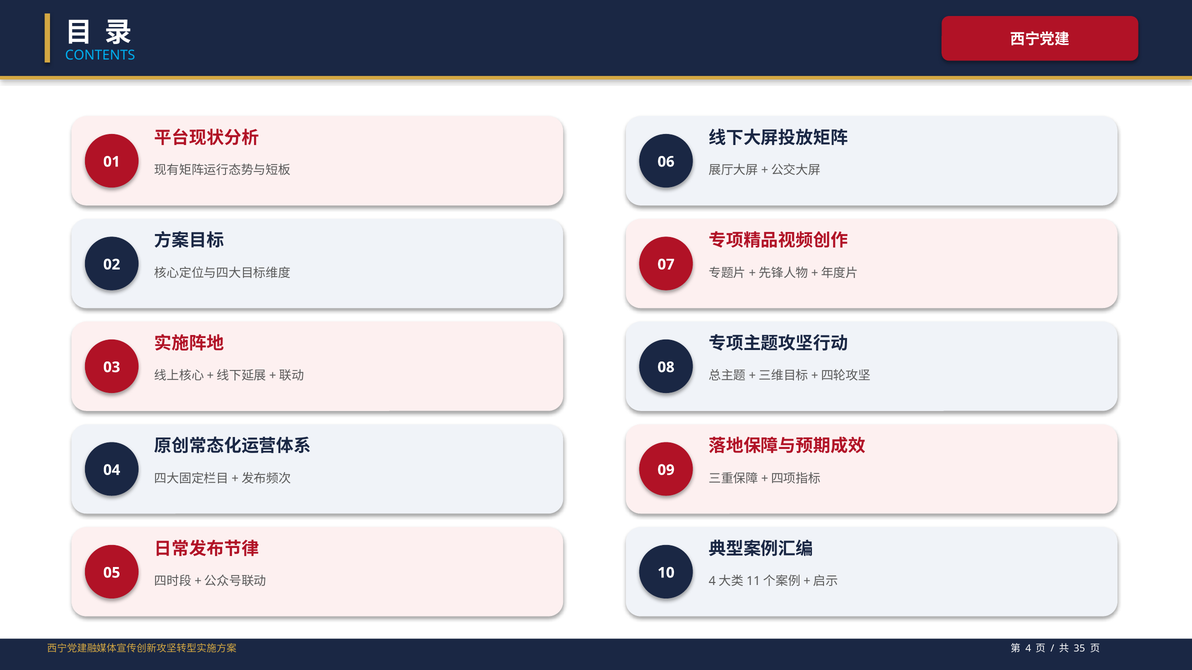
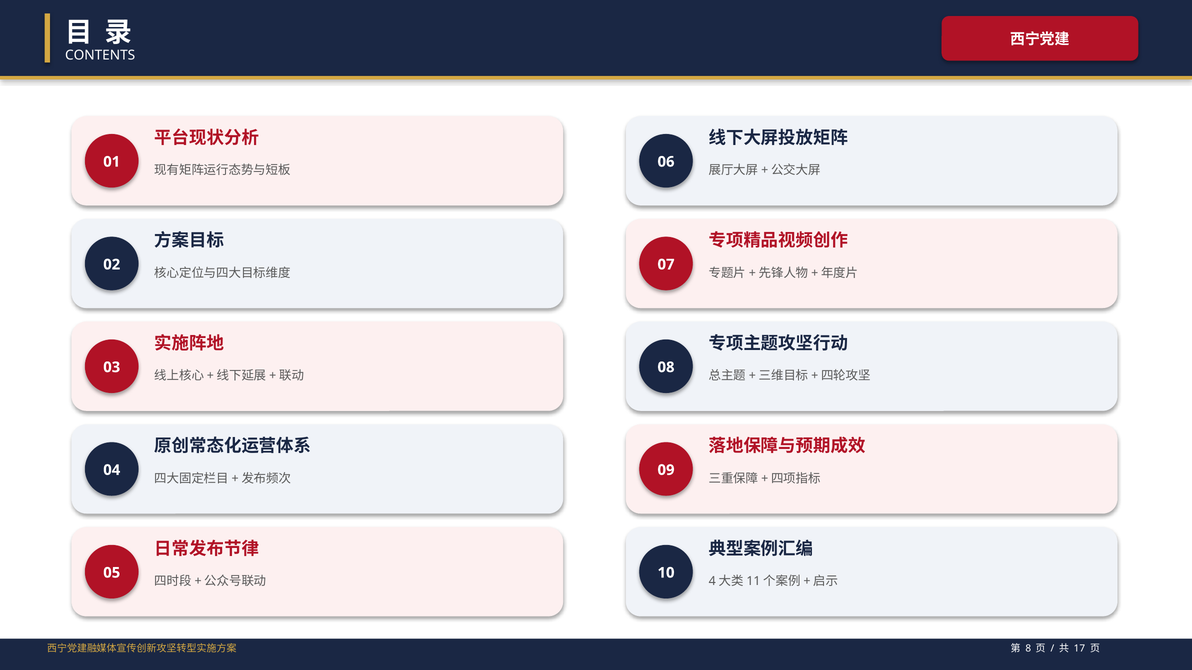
CONTENTS colour: light blue -> white (100, 55)
4: 4 -> 8 (1028, 649)
35: 35 -> 17 (1079, 649)
